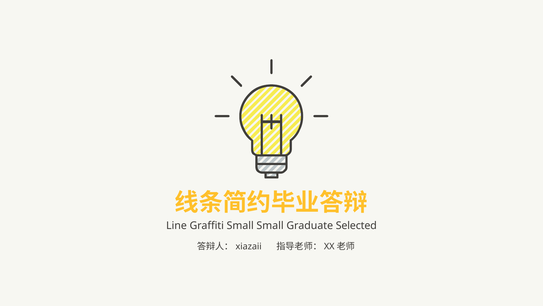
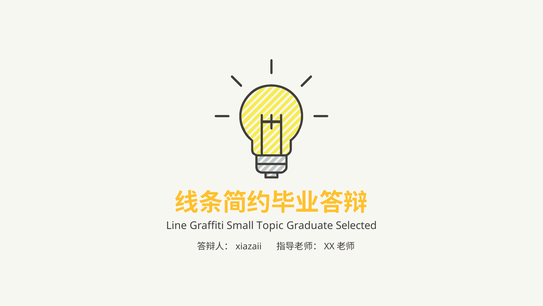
Small Small: Small -> Topic (270, 225)
